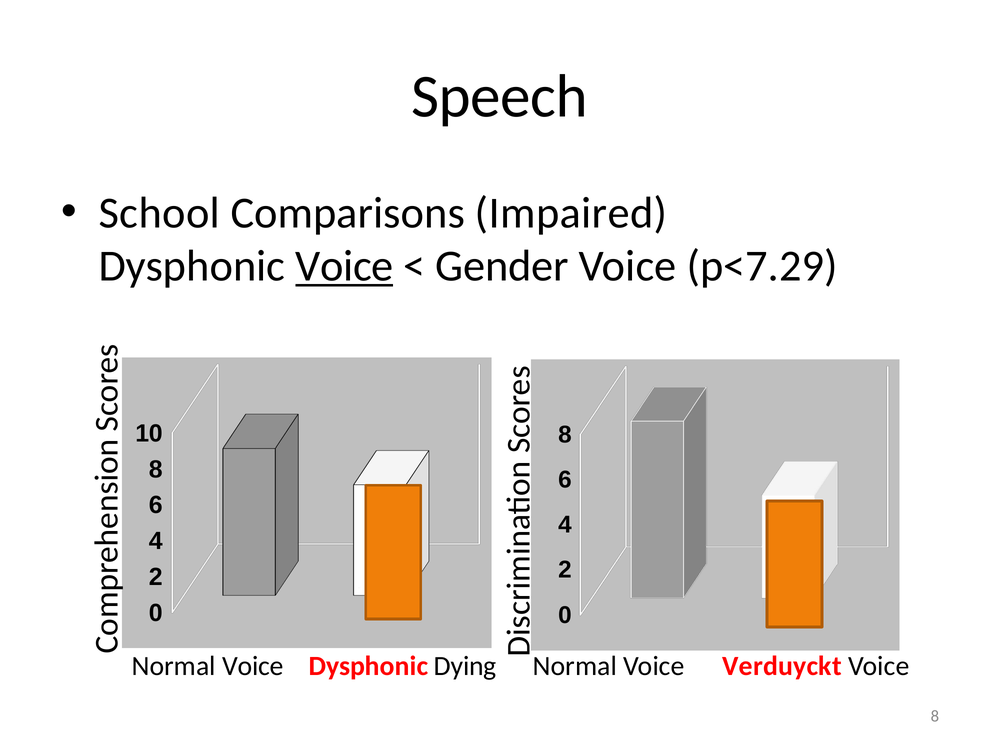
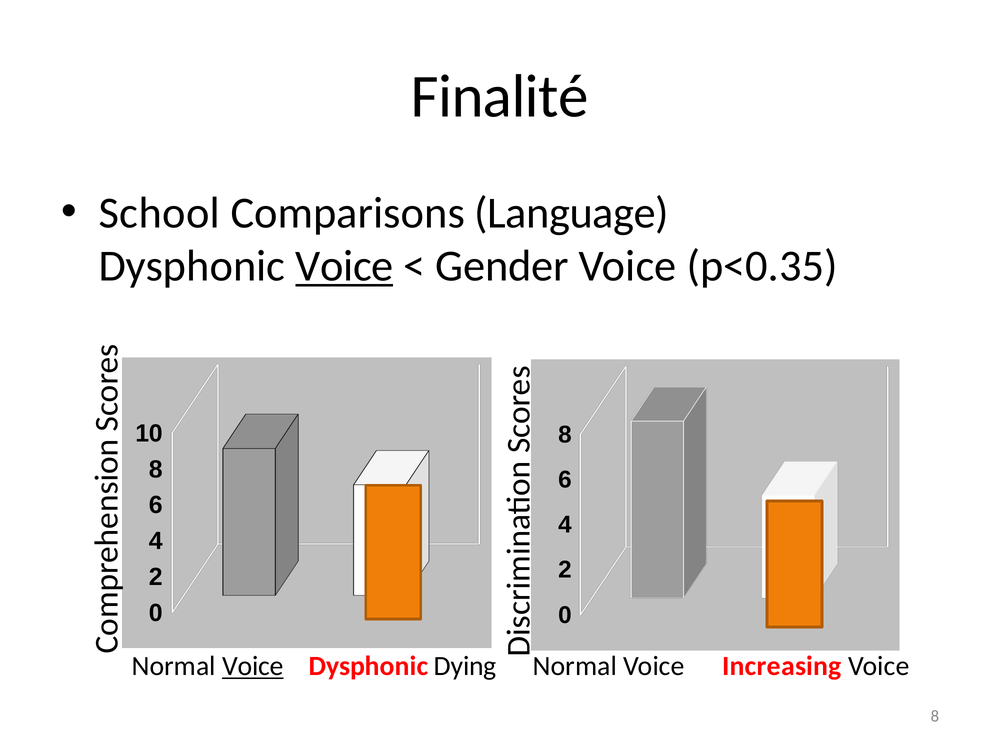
Speech: Speech -> Finalité (500, 97)
Impaired: Impaired -> Language (571, 213)
p<7.29: p<7.29 -> p<0.35 (762, 266)
Voice underline: none -> present (253, 666)
Verduyckt: Verduyckt -> Increasing (782, 666)
